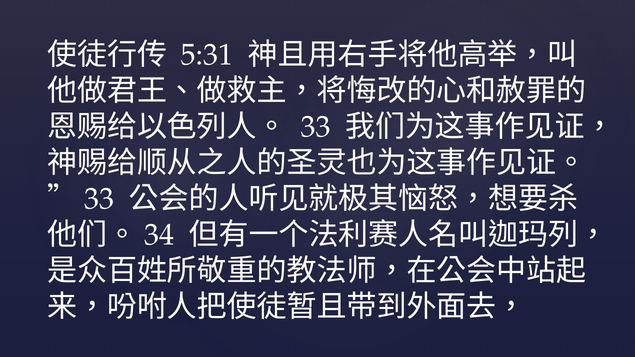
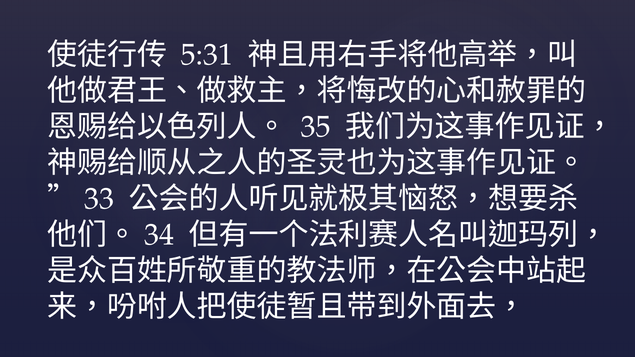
33: 33 -> 35 (316, 127)
